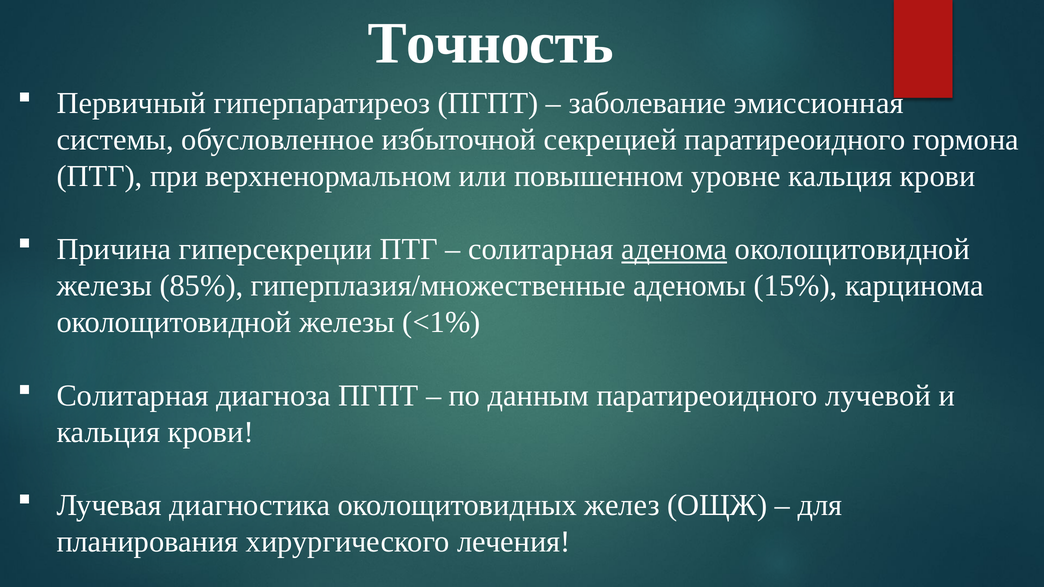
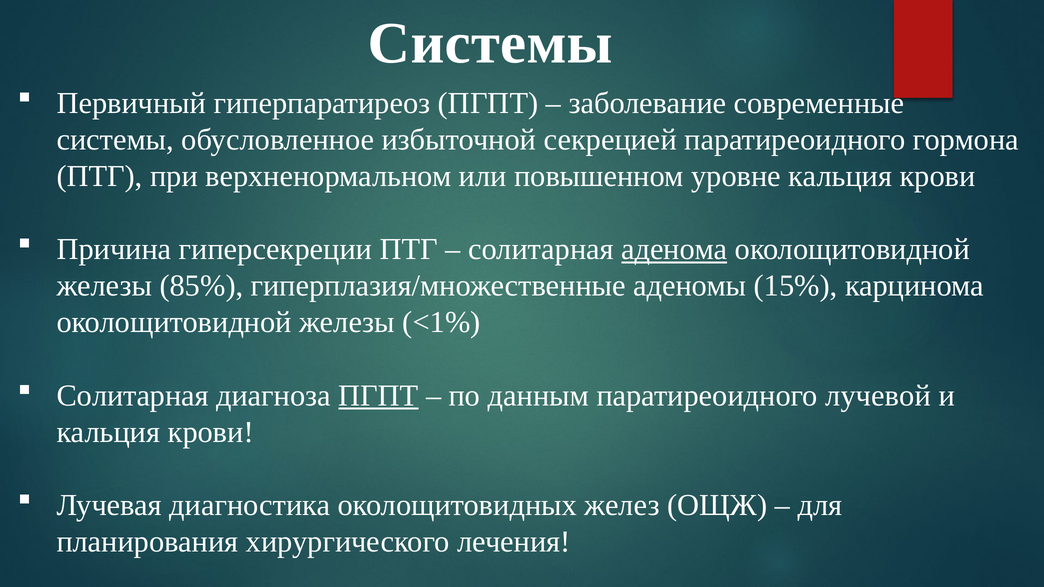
Точность: Точность -> Системы (490, 43)
эмиссионная: эмиссионная -> современные (819, 103)
ПГПТ underline: none -> present (378, 396)
